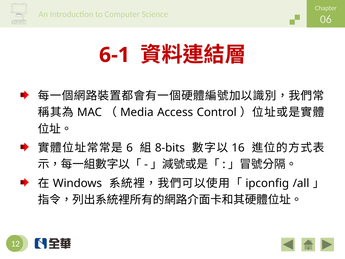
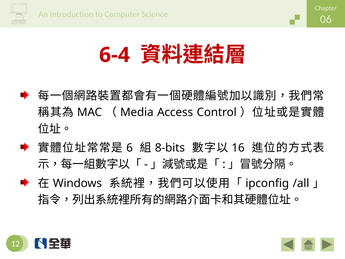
6-1: 6-1 -> 6-4 (114, 55)
